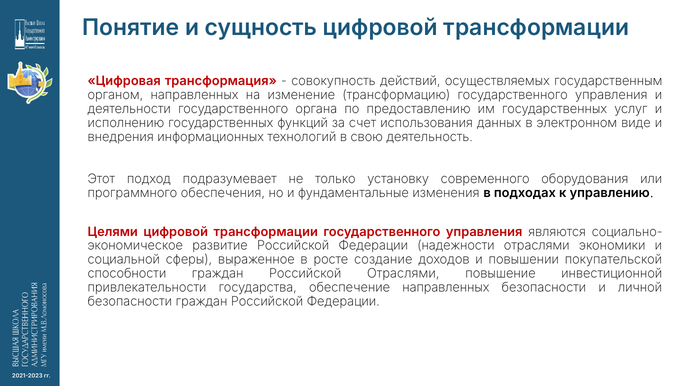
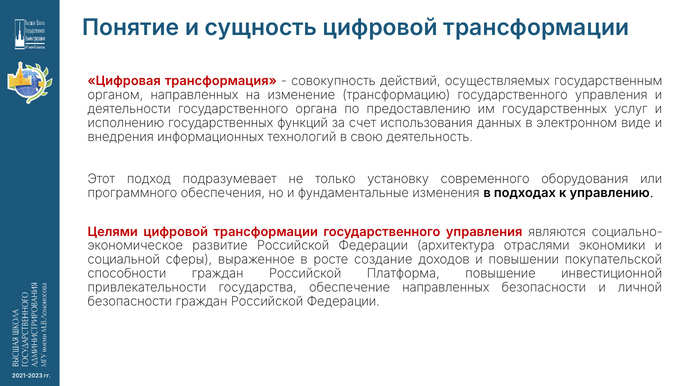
надежности: надежности -> архитектура (456, 245)
Российской Отраслями: Отраслями -> Платформа (403, 273)
